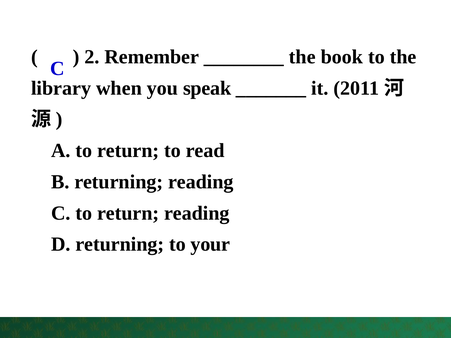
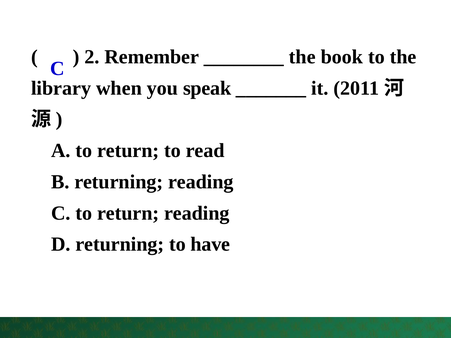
your: your -> have (210, 245)
